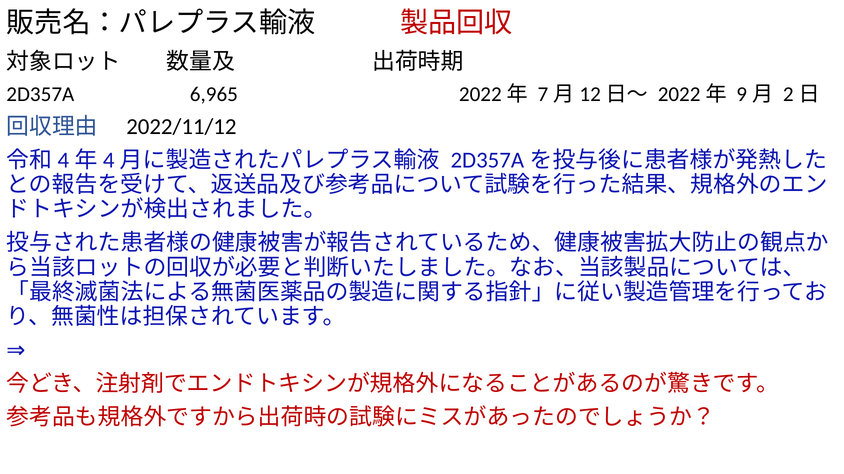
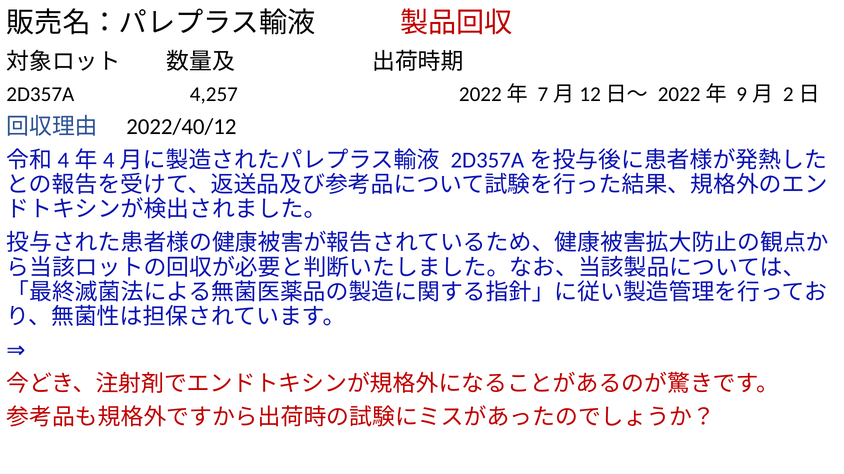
6,965: 6,965 -> 4,257 (214, 94)
2022/11/12: 2022/11/12 -> 2022/40/12 (181, 127)
